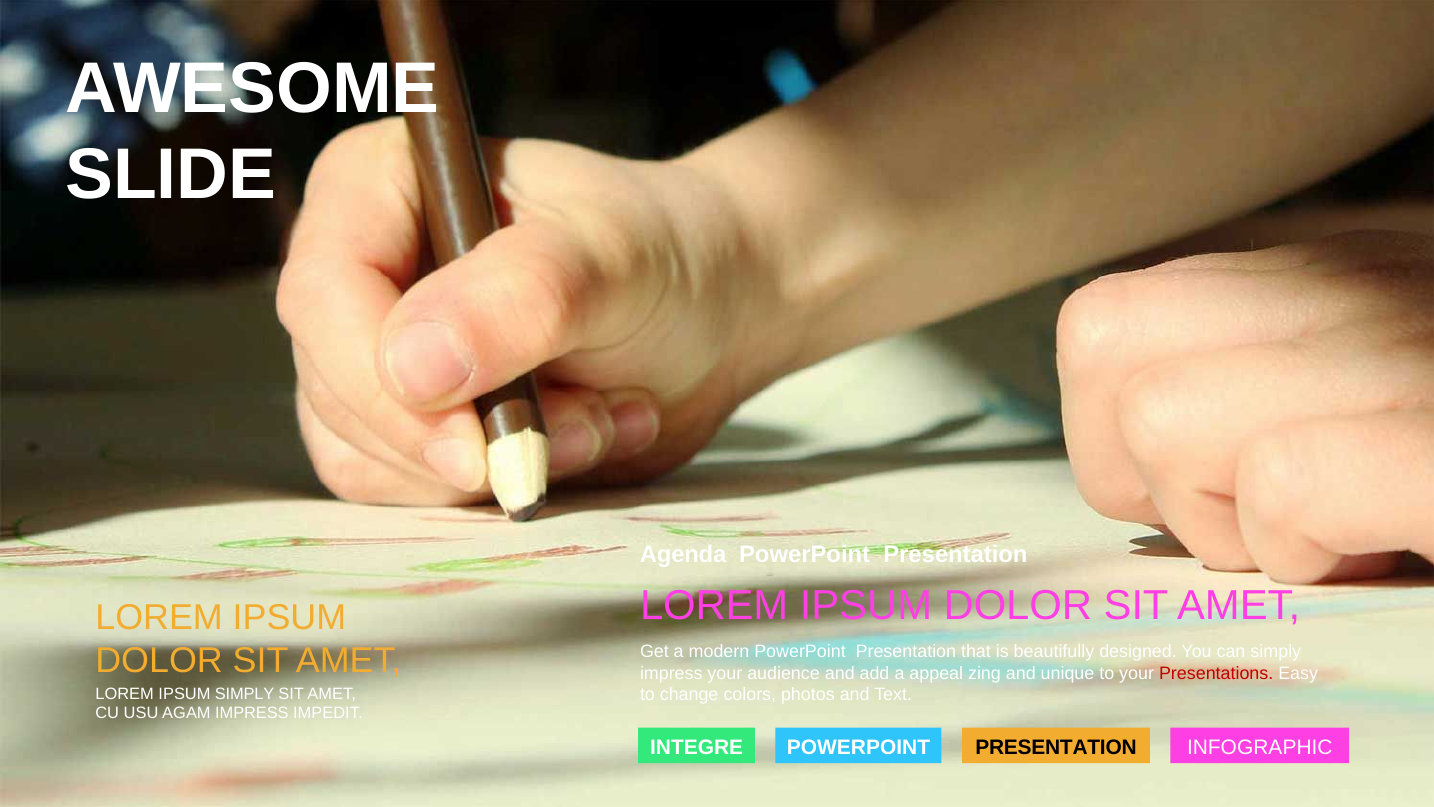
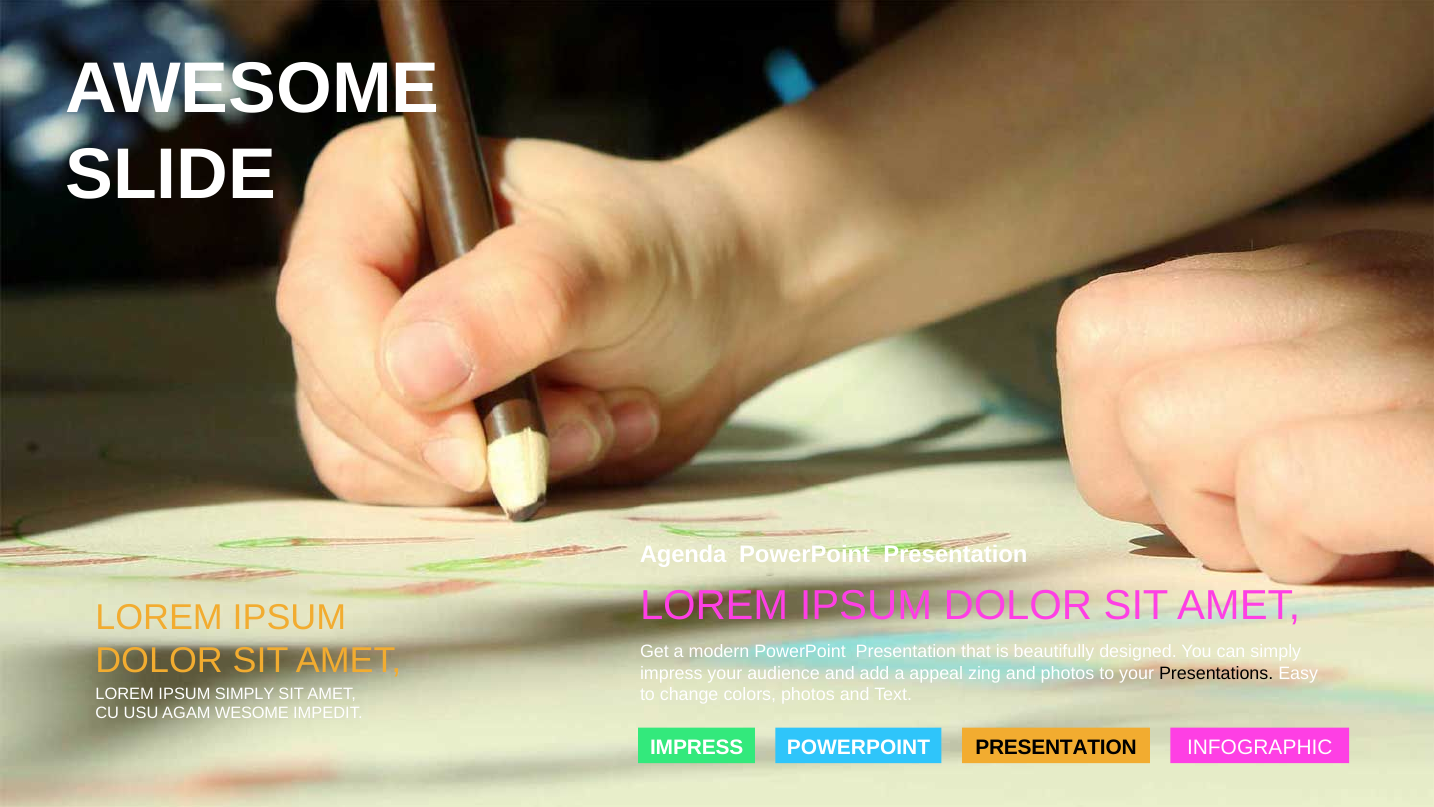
and unique: unique -> photos (1068, 673)
Presentations colour: red -> black (1216, 673)
AGAM IMPRESS: IMPRESS -> WESOME (252, 713)
INTEGRE: INTEGRE -> IMPRESS (697, 748)
